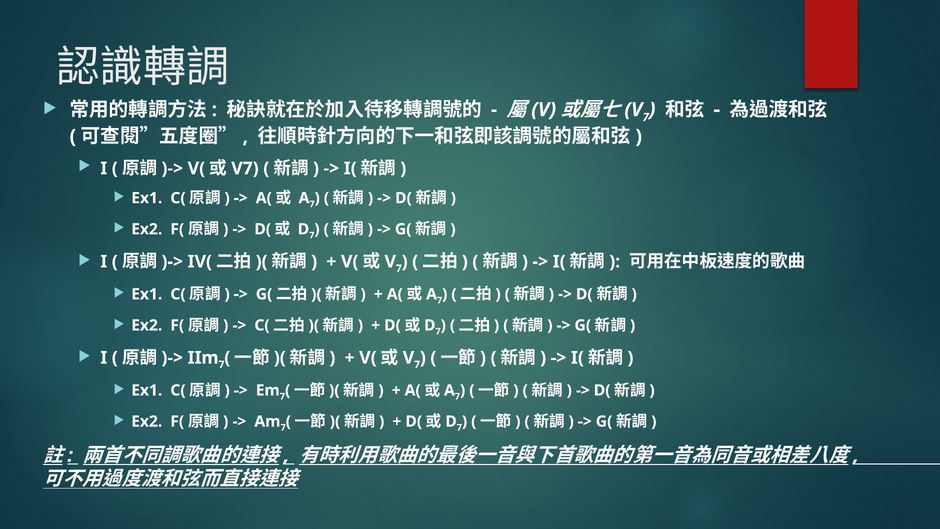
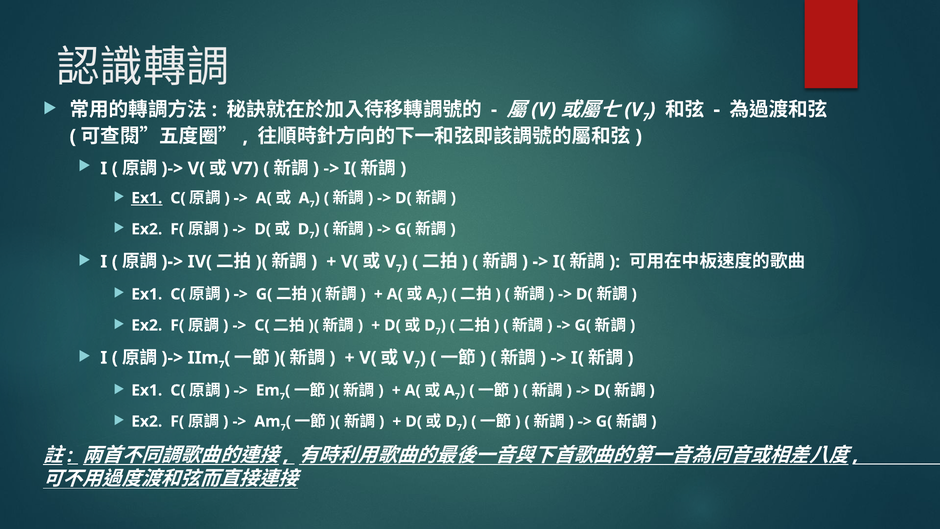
Ex1 underline: none -> present (147, 198)
